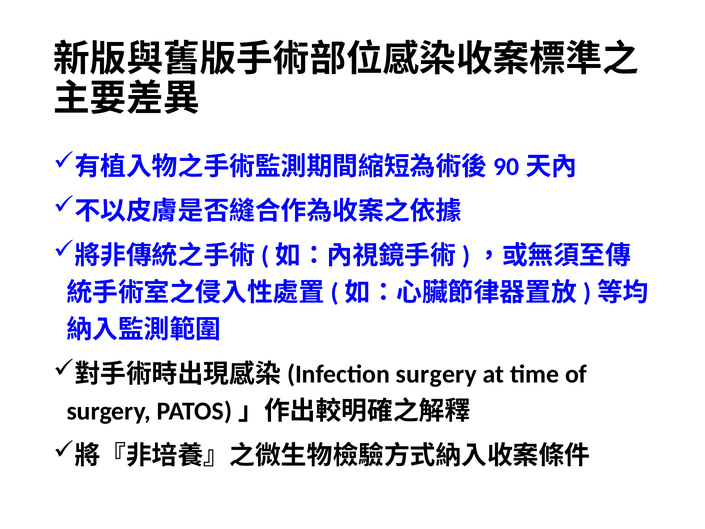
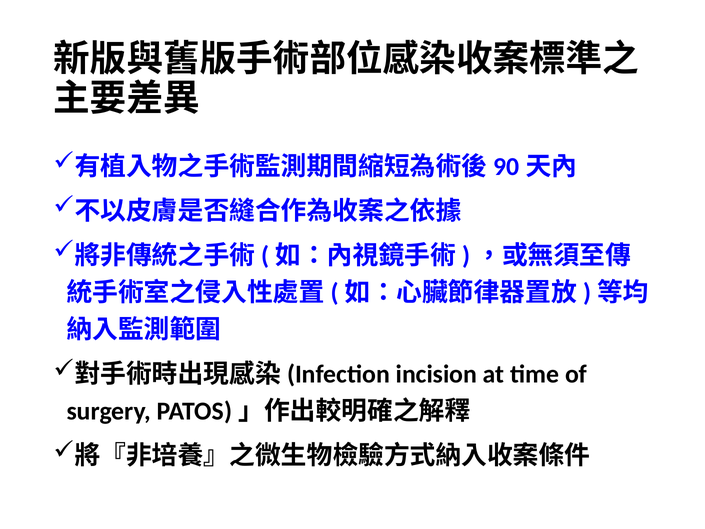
surgery: surgery -> incision (436, 374)
